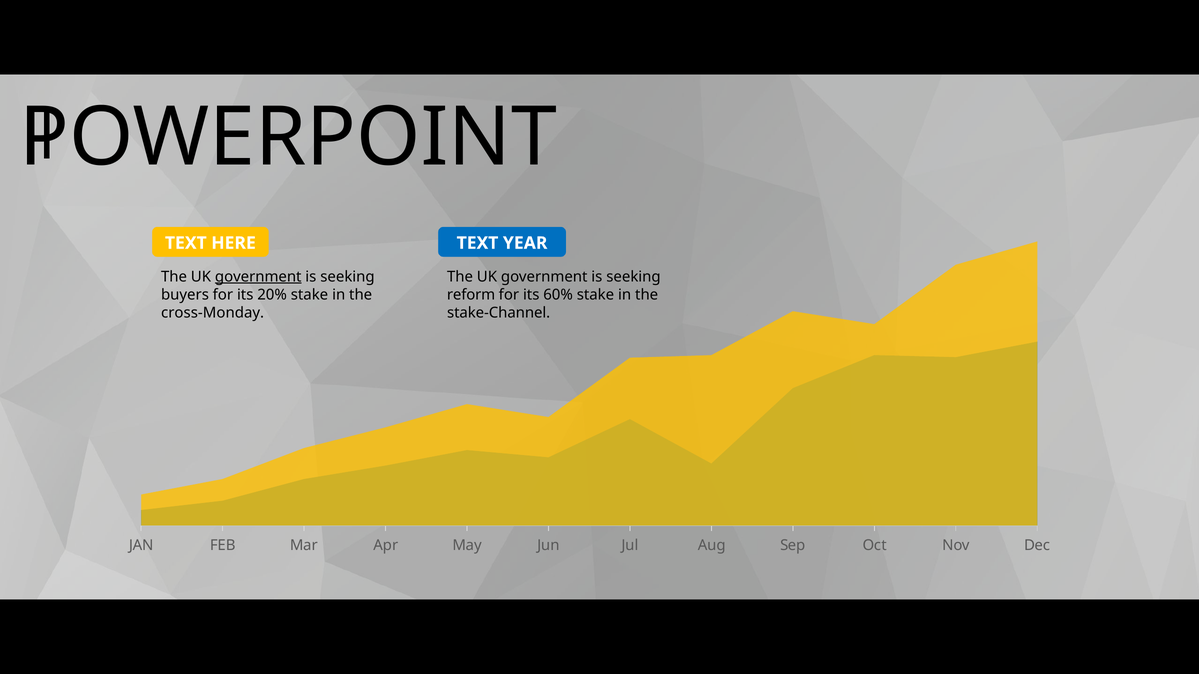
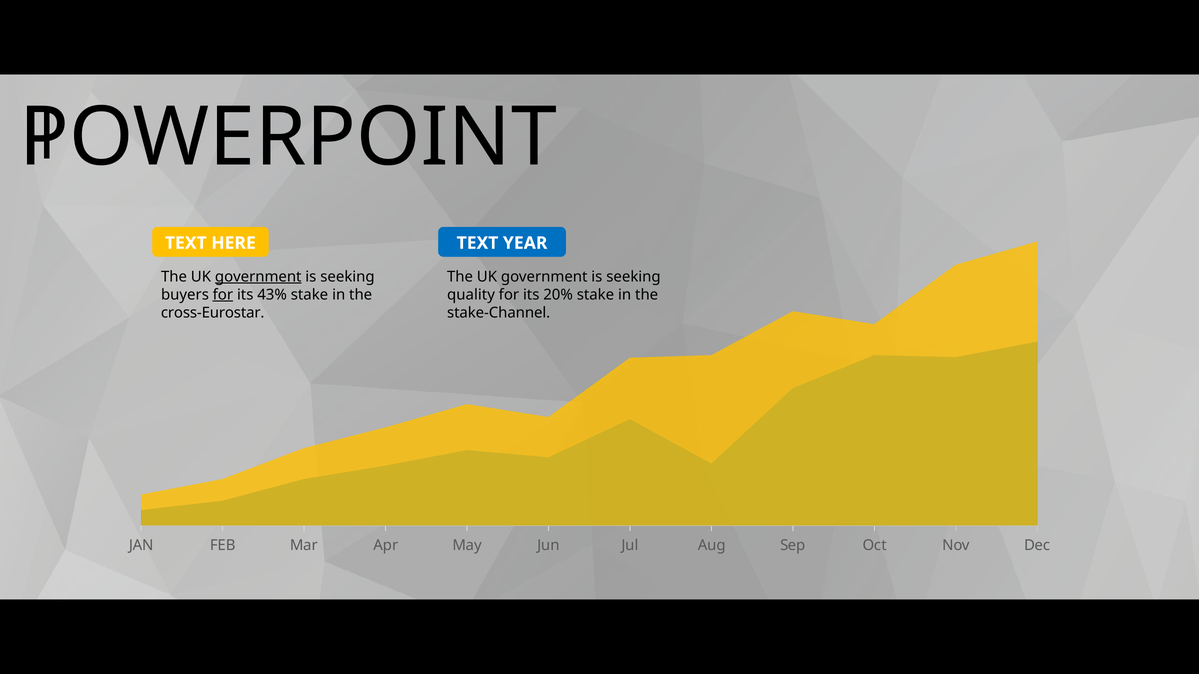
for underline: none -> present (223, 295)
20%: 20% -> 43% (272, 295)
reform: reform -> quality (471, 295)
60%: 60% -> 20% (558, 295)
cross-Monday: cross-Monday -> cross-Eurostar (213, 313)
